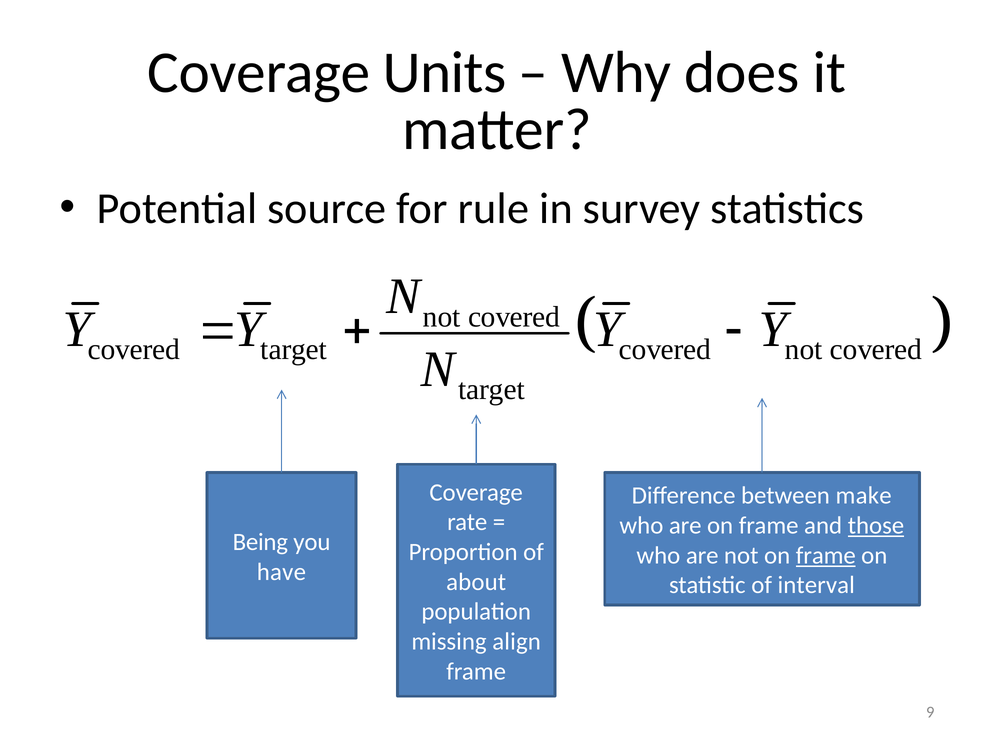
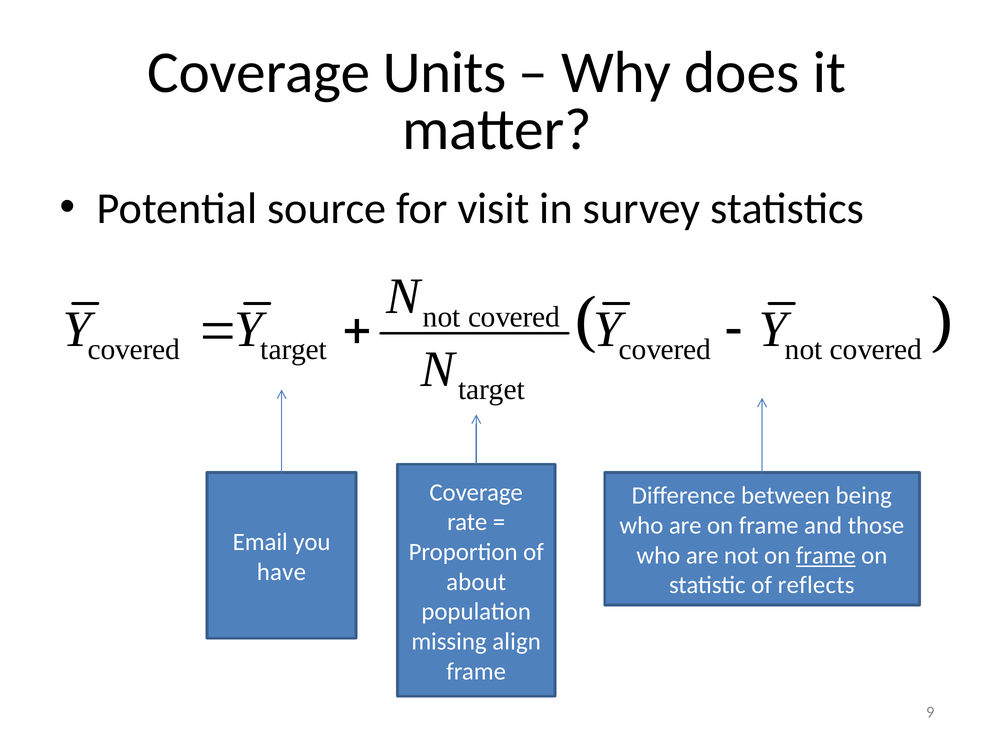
rule: rule -> visit (493, 209)
make: make -> being (864, 495)
those underline: present -> none (876, 525)
Being: Being -> Email (260, 542)
interval: interval -> reflects (816, 585)
